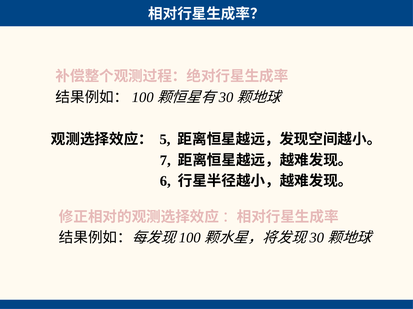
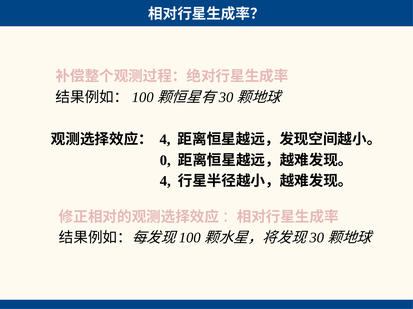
5: 5 -> 4 (165, 140)
7: 7 -> 0 (165, 161)
6: 6 -> 4 (165, 182)
